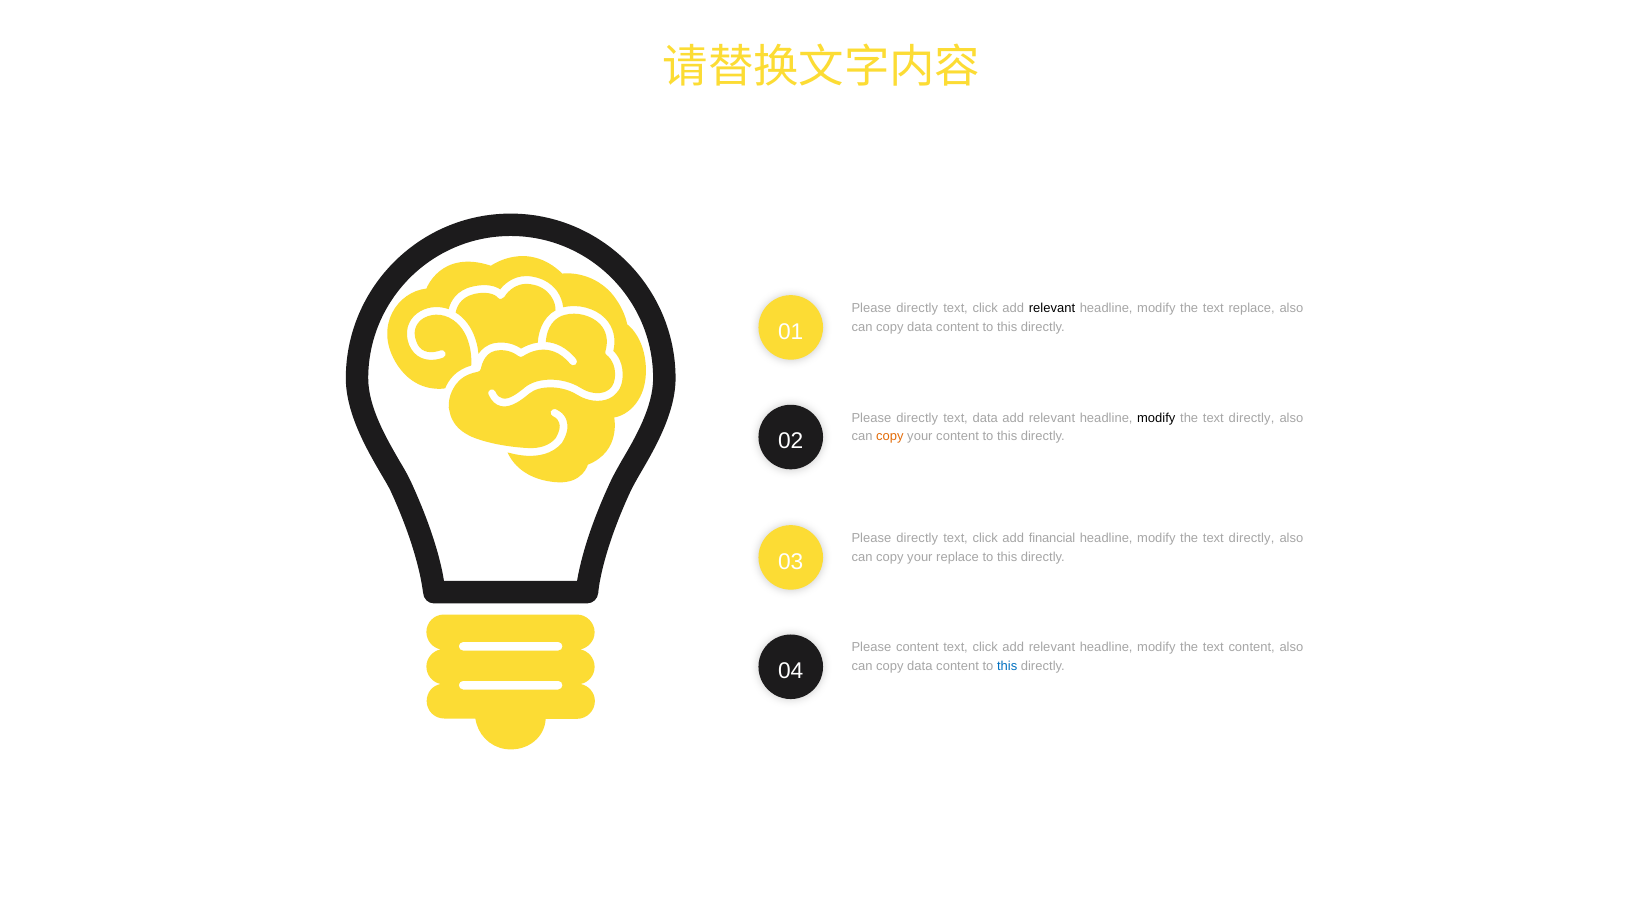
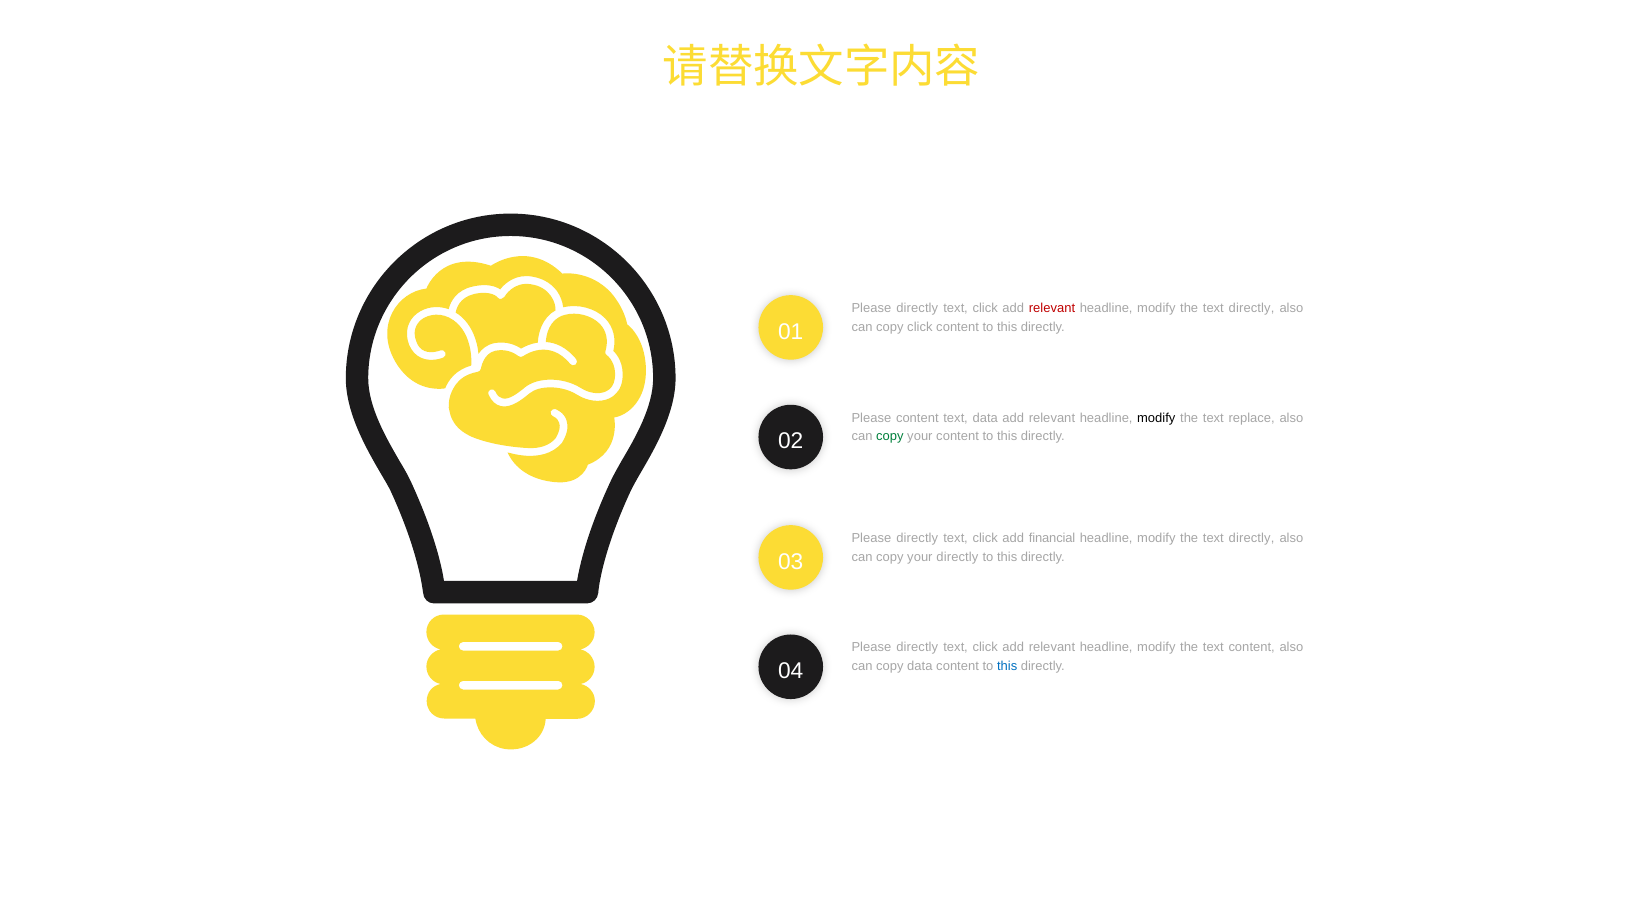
relevant colour: black -> red (1052, 308)
replace: replace -> directly (1252, 308)
data: data -> click (920, 327)
directly: directly -> content (917, 418)
directly: directly -> replace (1252, 418)
copy colour: orange -> green (890, 437)
your replace: replace -> directly (957, 557)
content: content -> directly (917, 648)
